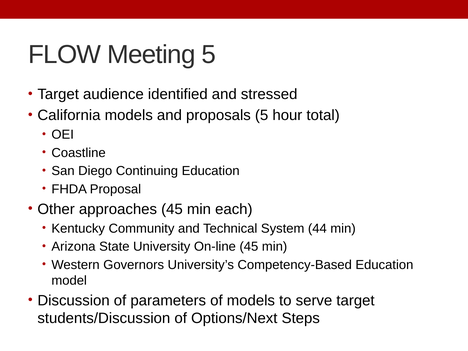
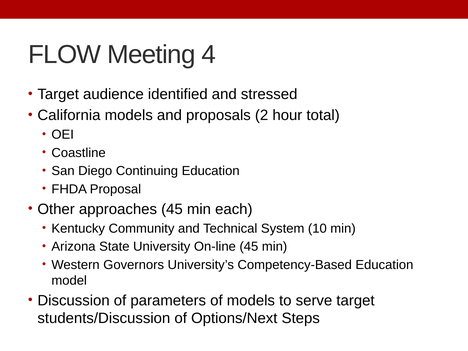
Meeting 5: 5 -> 4 (209, 54)
proposals 5: 5 -> 2 (262, 115)
44: 44 -> 10 (317, 228)
